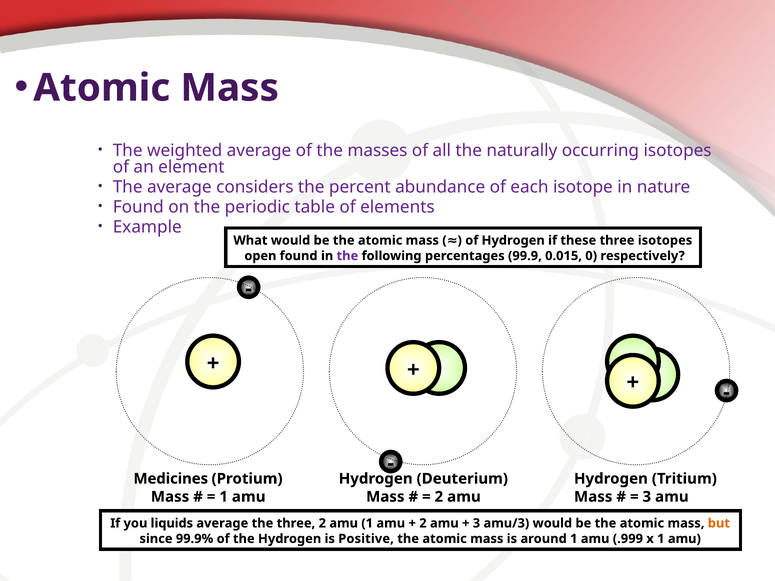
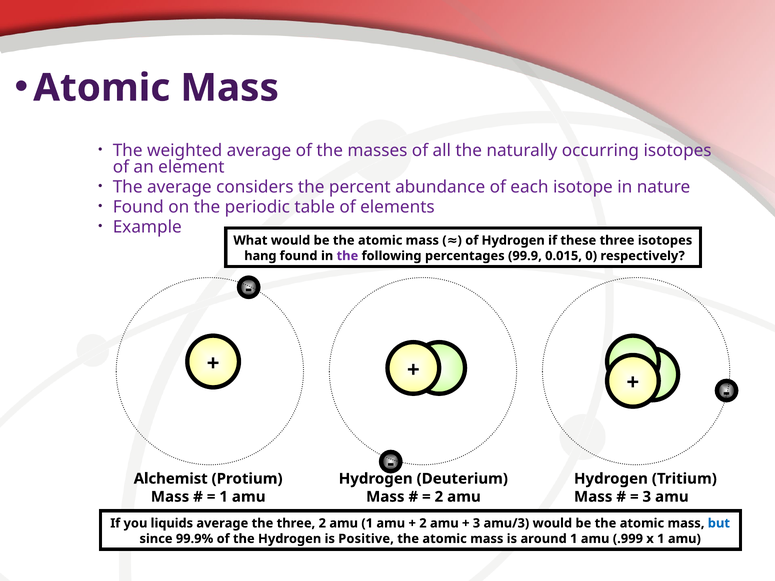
open: open -> hang (260, 256)
Medicines: Medicines -> Alchemist (171, 479)
but colour: orange -> blue (719, 523)
